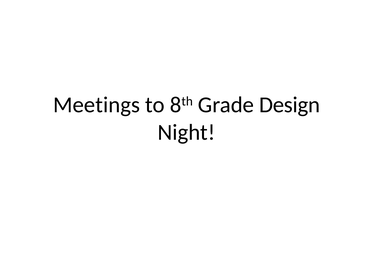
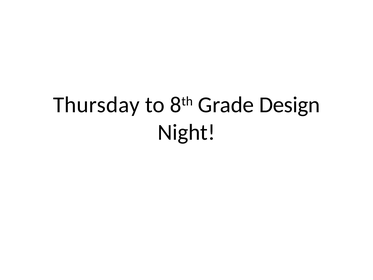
Meetings: Meetings -> Thursday (96, 105)
